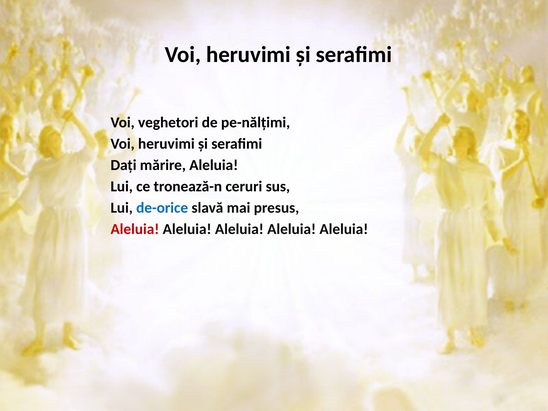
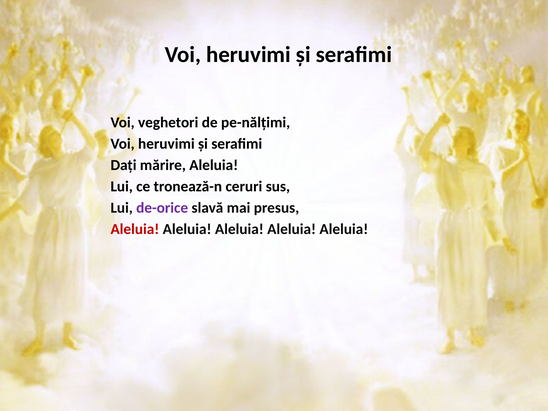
de-orice colour: blue -> purple (162, 208)
